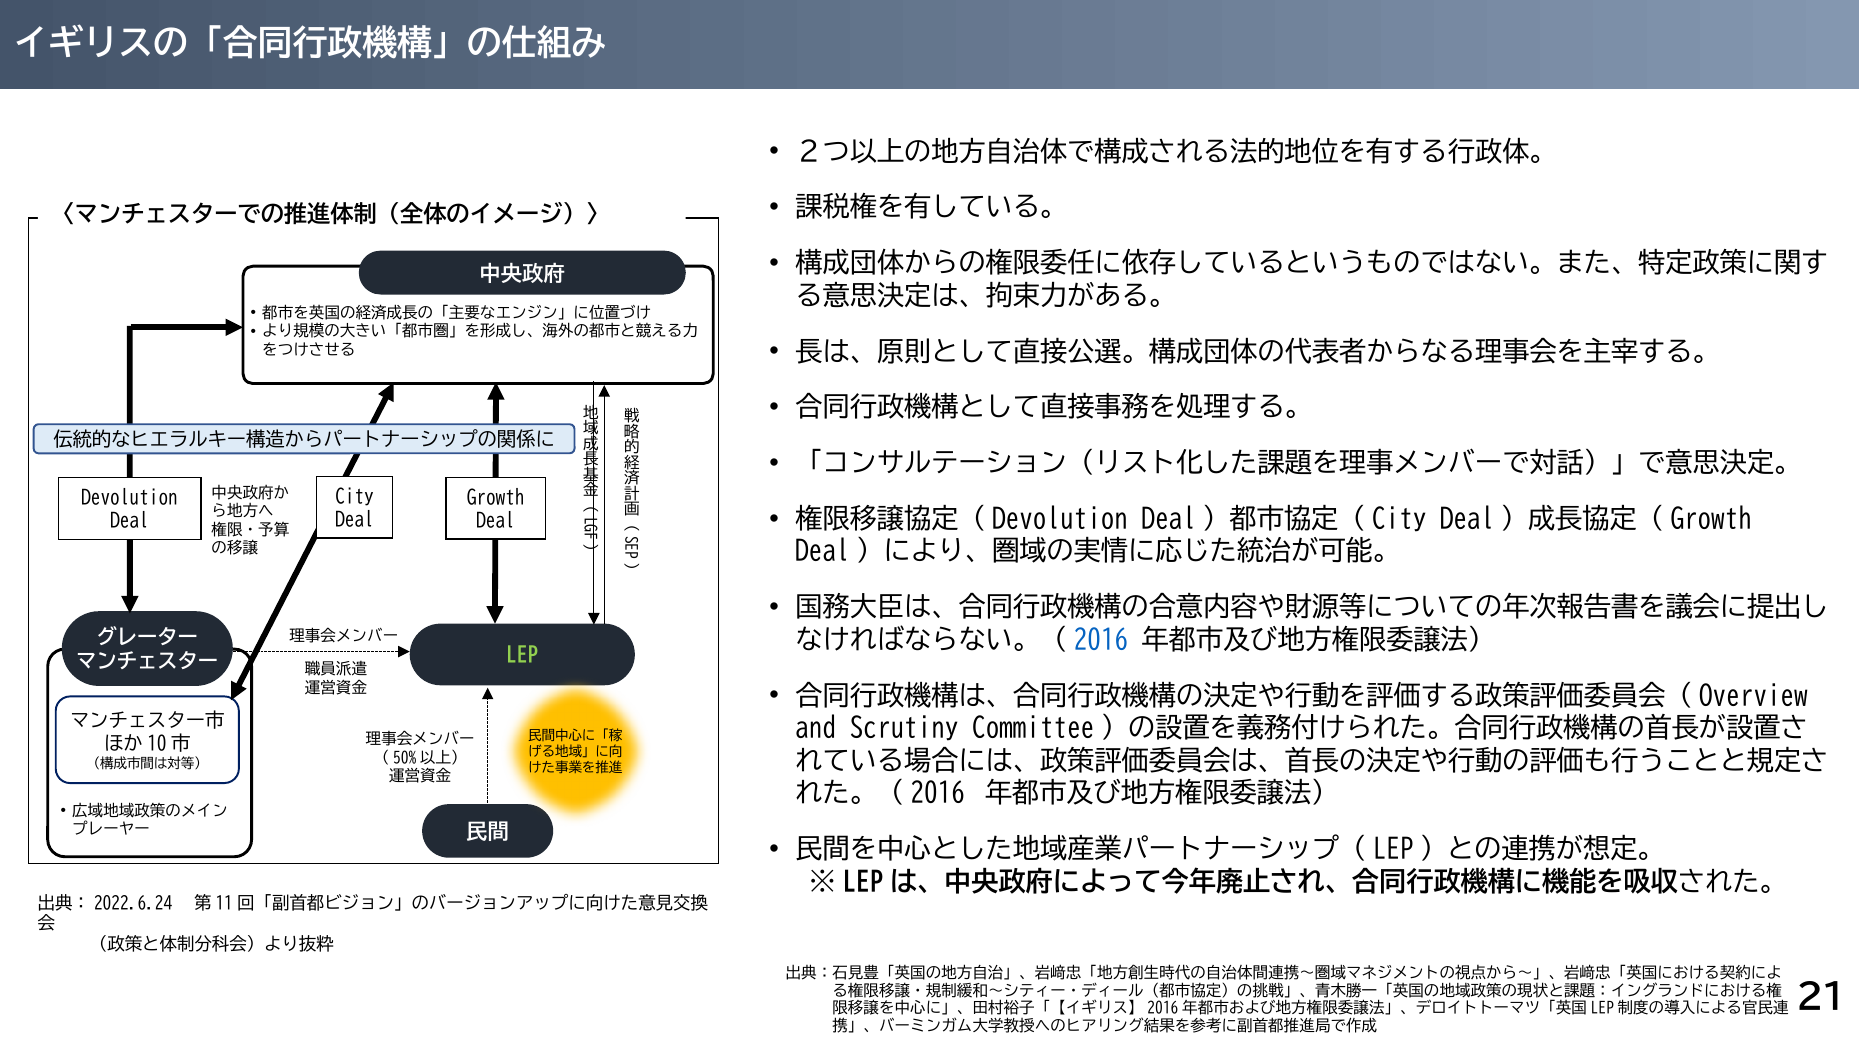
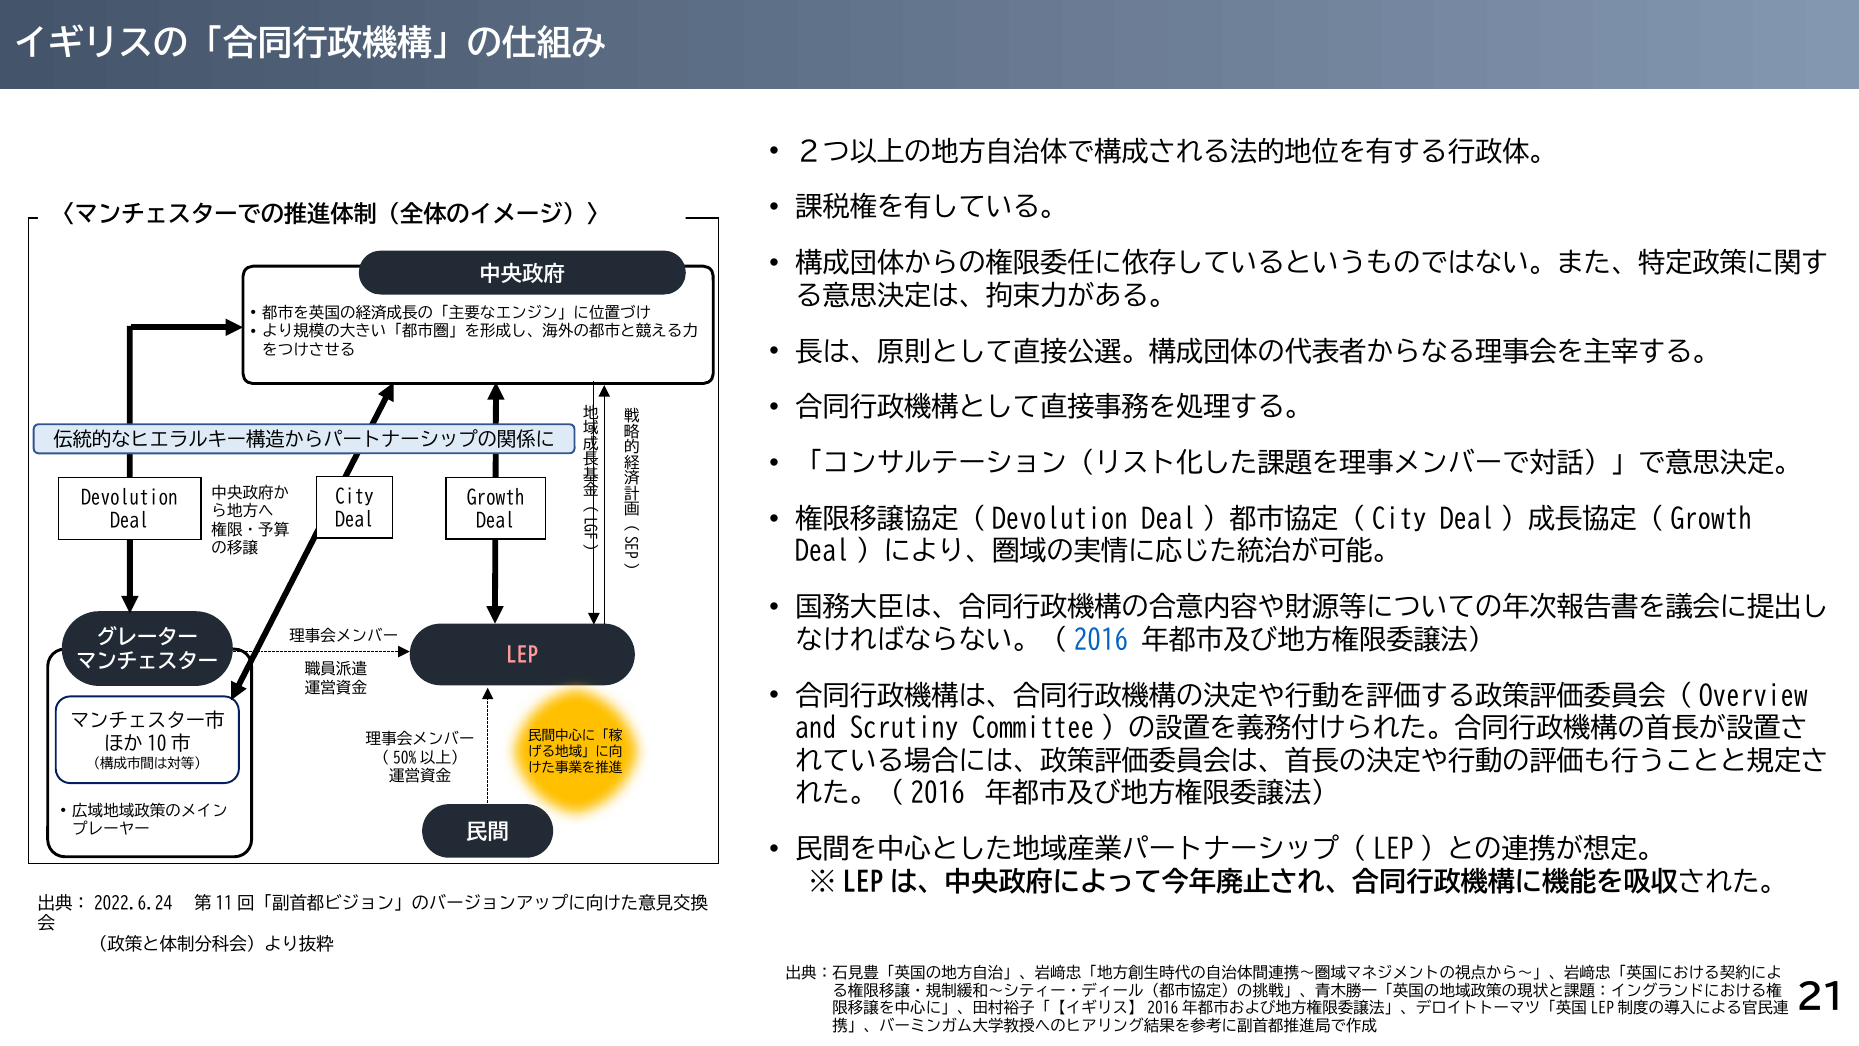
LEP colour: light green -> pink (522, 656)
